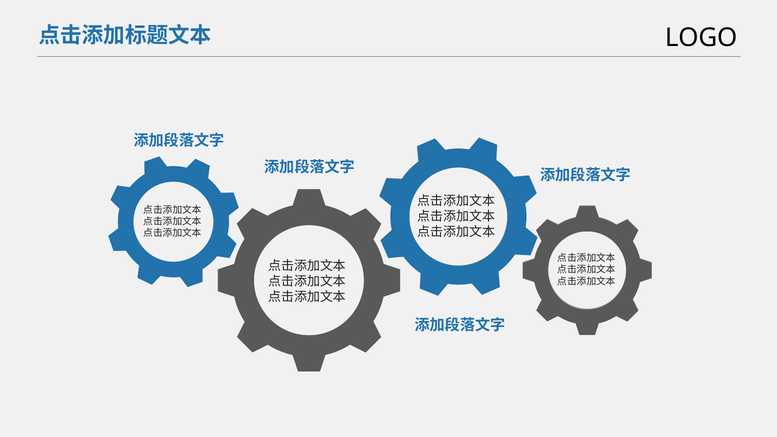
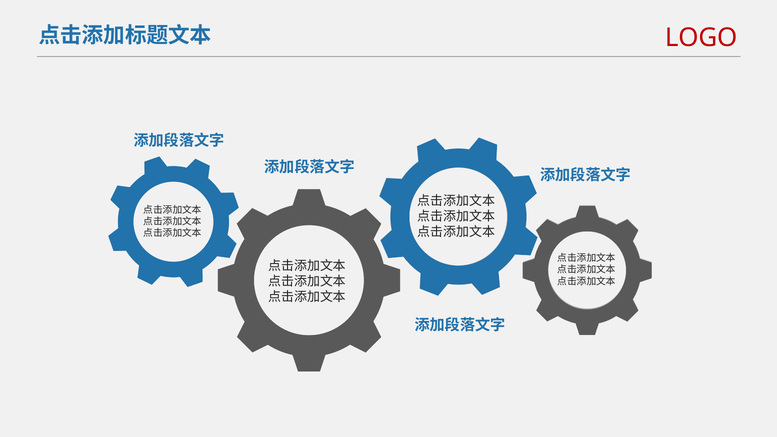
LOGO colour: black -> red (701, 38)
